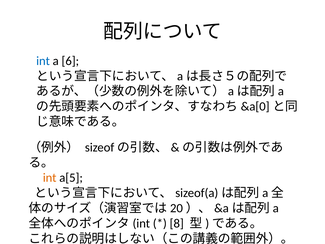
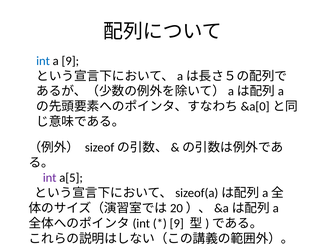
a 6: 6 -> 9 (70, 61)
int colour: orange -> purple (50, 178)
8: 8 -> 9 (177, 223)
